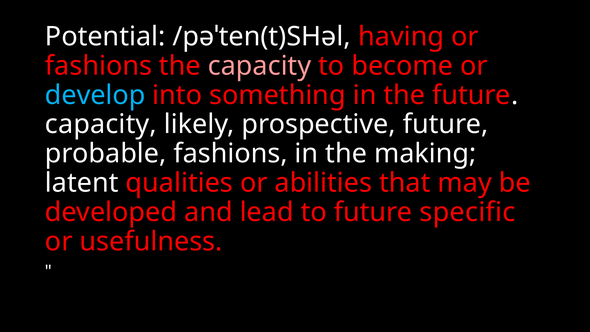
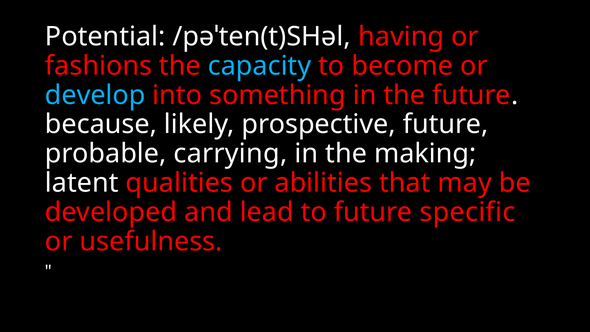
capacity colour: pink -> light blue (259, 66)
capacity: capacity -> because (101, 124)
probable fashions: fashions -> carrying (230, 154)
